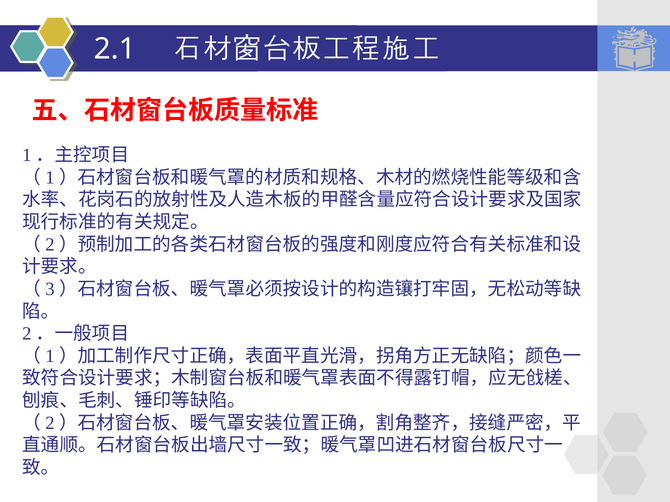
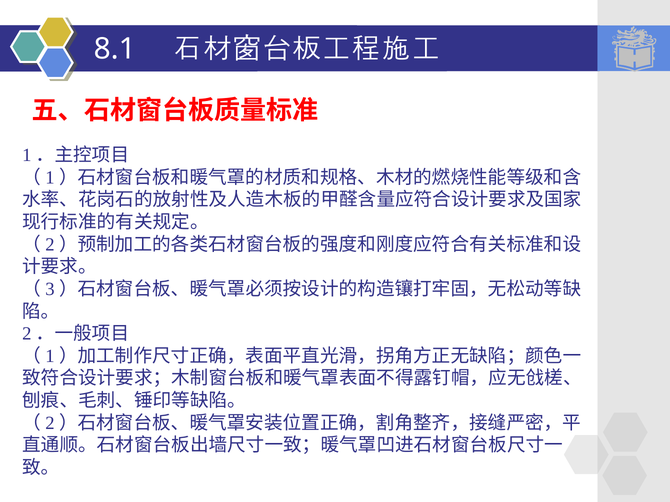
2.1: 2.1 -> 8.1 (115, 49)
